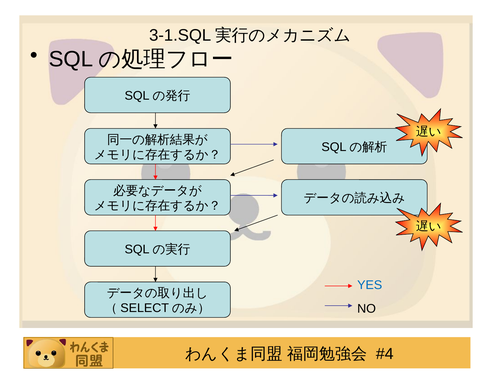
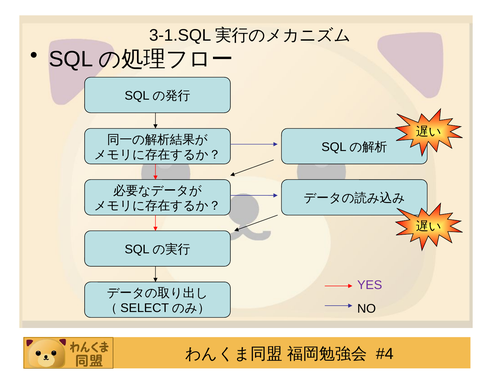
YES colour: blue -> purple (370, 285)
